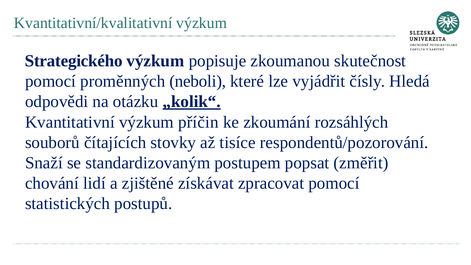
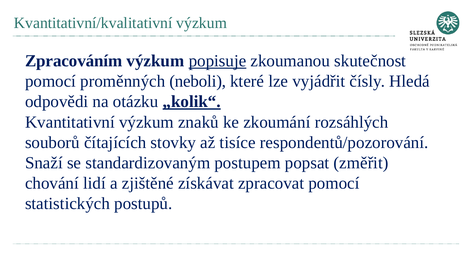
Strategického: Strategického -> Zpracováním (74, 61)
popisuje underline: none -> present (218, 61)
příčin: příčin -> znaků (198, 122)
